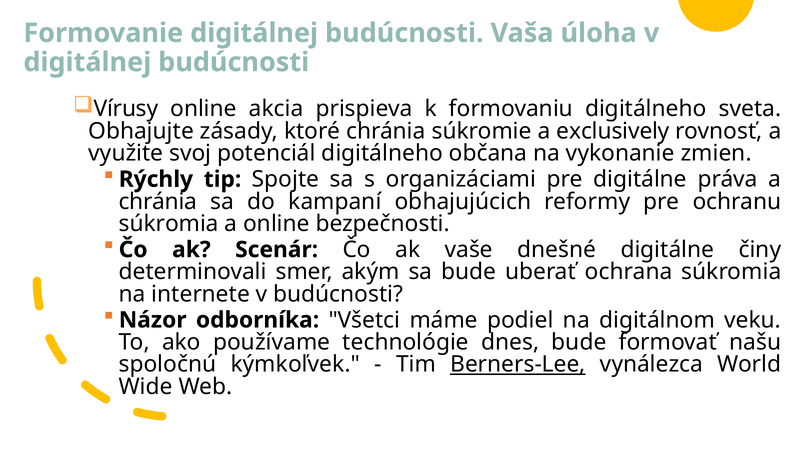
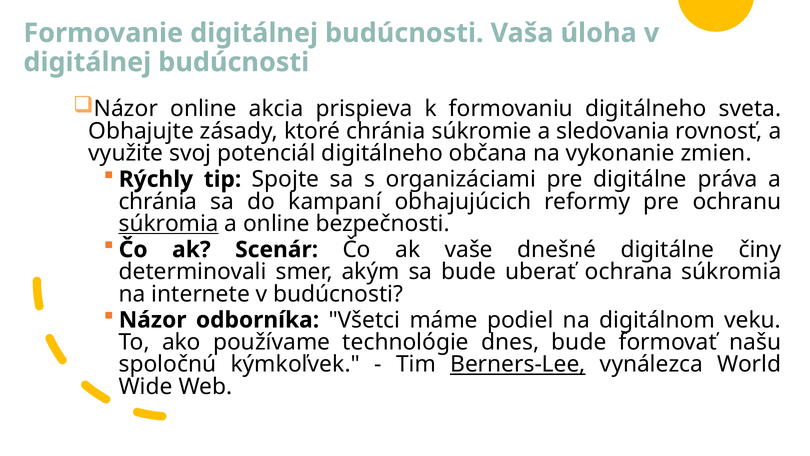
Vírusy: Vírusy -> Názor (126, 109)
exclusively: exclusively -> sledovania (613, 131)
súkromia underline: none -> present (169, 223)
